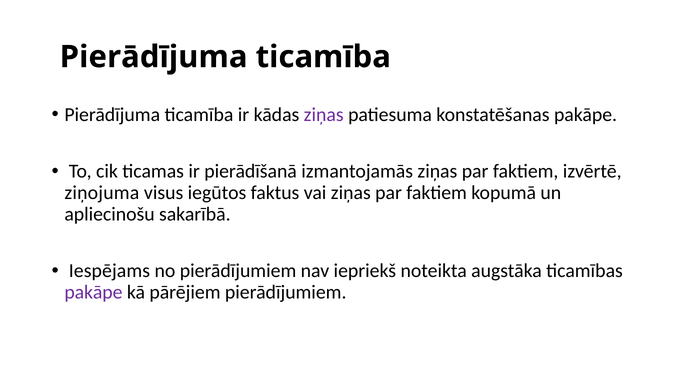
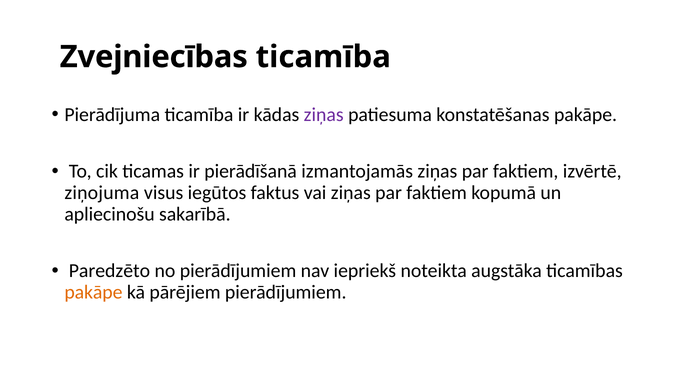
Pierādījuma: Pierādījuma -> Zvejniecības (154, 57)
Iespējams: Iespējams -> Paredzēto (109, 271)
pakāpe colour: purple -> orange (93, 292)
